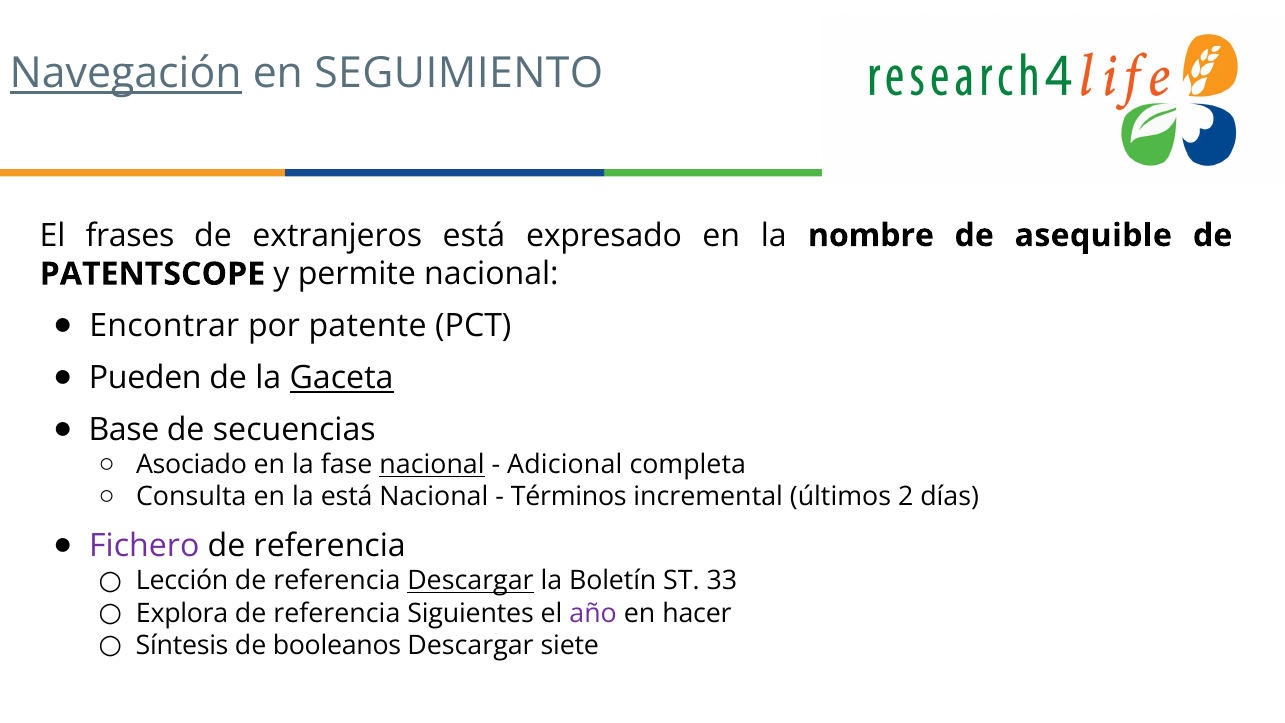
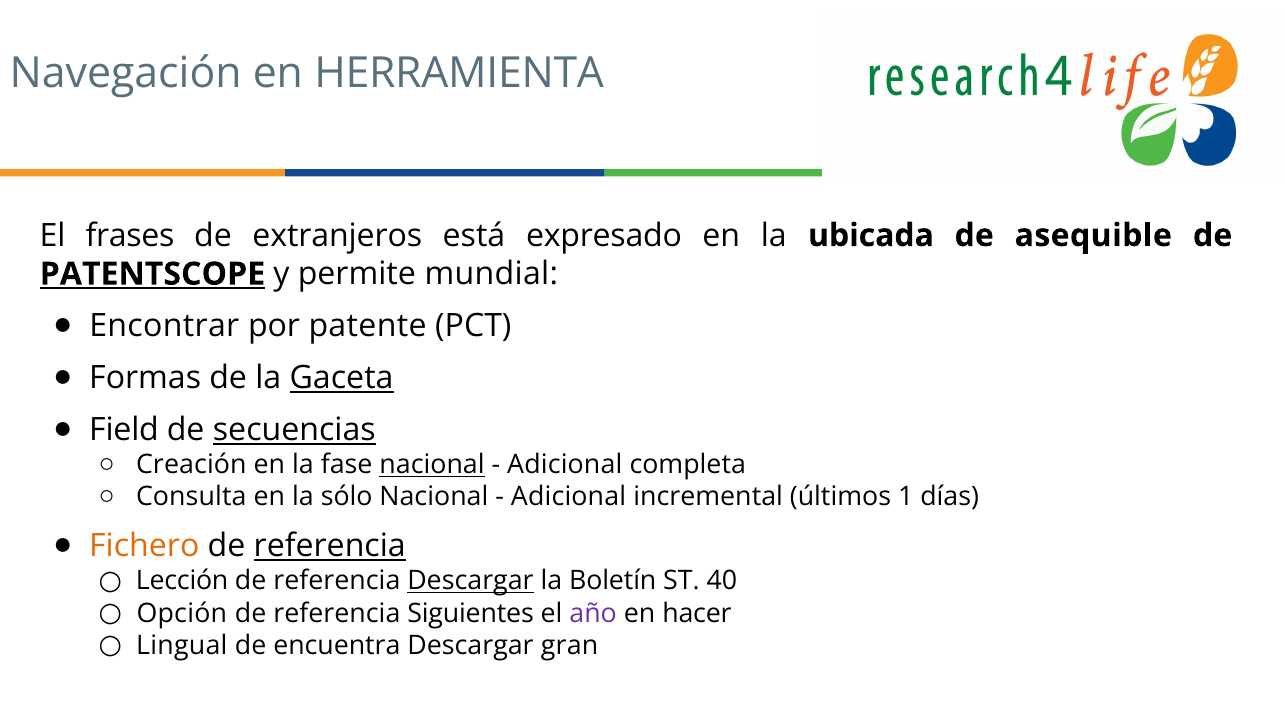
Navegación underline: present -> none (126, 74)
SEGUIMIENTO: SEGUIMIENTO -> HERRAMIENTA (459, 74)
nombre: nombre -> ubicada (871, 235)
PATENTSCOPE underline: none -> present (152, 274)
permite nacional: nacional -> mundial (491, 274)
Pueden: Pueden -> Formas (145, 378)
Base: Base -> Field (124, 430)
secuencias underline: none -> present (294, 430)
Asociado: Asociado -> Creación (191, 465)
la está: está -> sólo (347, 497)
Términos: Términos -> Adicional (569, 497)
2: 2 -> 1 (906, 497)
Fichero colour: purple -> orange (144, 546)
referencia underline: none -> present (330, 546)
33: 33 -> 40 (722, 581)
Explora: Explora -> Opción (182, 613)
Síntesis: Síntesis -> Lingual (182, 645)
booleanos: booleanos -> encuentra (337, 645)
siete: siete -> gran (570, 645)
